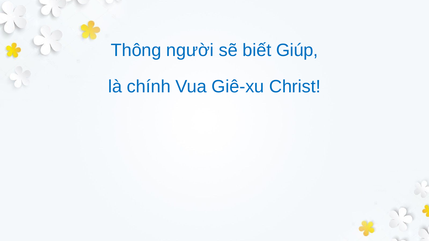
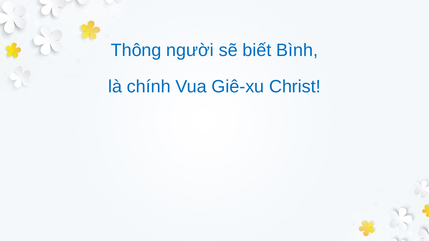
Giúp: Giúp -> Bình (297, 50)
